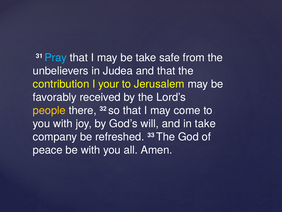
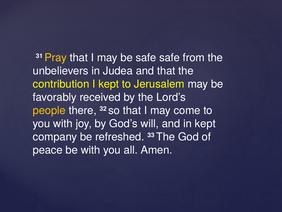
Pray colour: light blue -> yellow (56, 58)
be take: take -> safe (146, 58)
I your: your -> kept (109, 84)
in take: take -> kept (205, 123)
